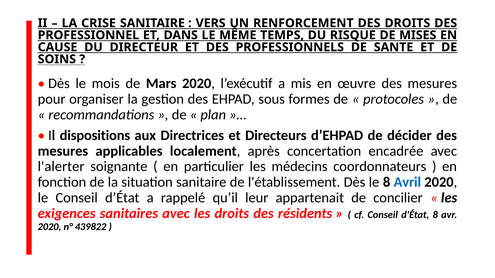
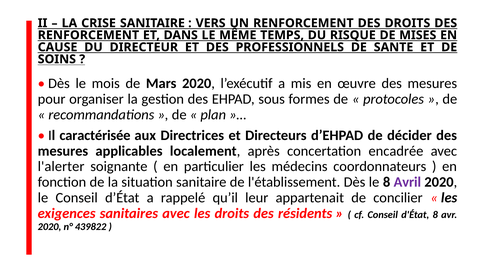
PROFESSIONNEL: PROFESSIONNEL -> RENFORCEMENT (88, 35)
dispositions: dispositions -> caractérisée (95, 136)
Avril colour: blue -> purple (407, 182)
